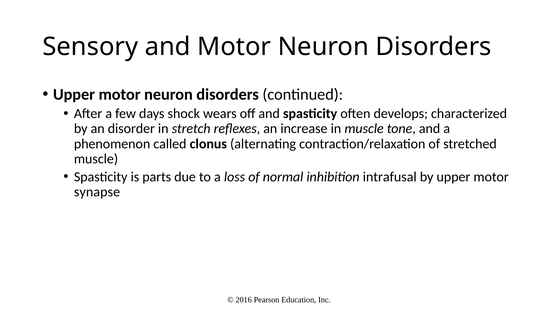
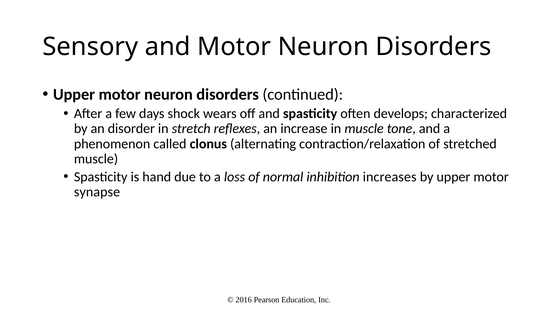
parts: parts -> hand (157, 177)
intrafusal: intrafusal -> increases (390, 177)
